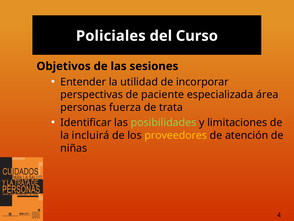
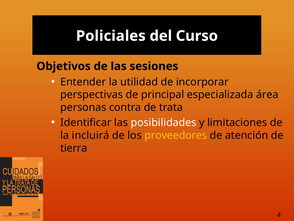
paciente: paciente -> principal (163, 94)
fuerza: fuerza -> contra (125, 107)
posibilidades colour: light green -> white (163, 122)
niñas: niñas -> tierra (74, 148)
